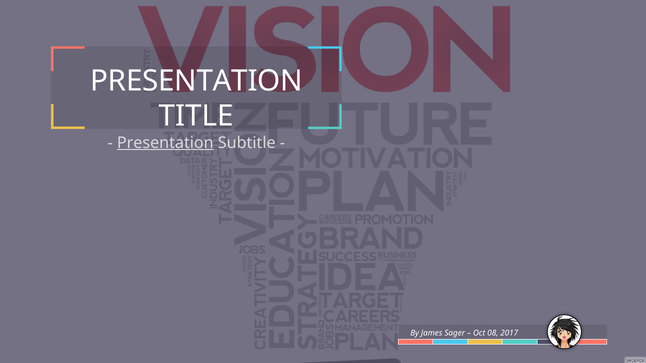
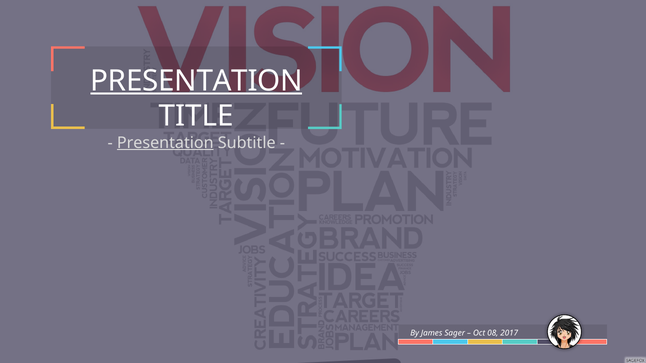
PRESENTATION underline: none -> present (196, 81)
